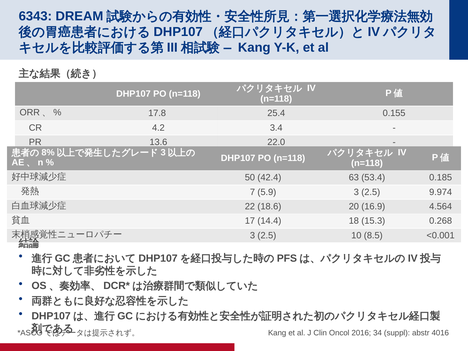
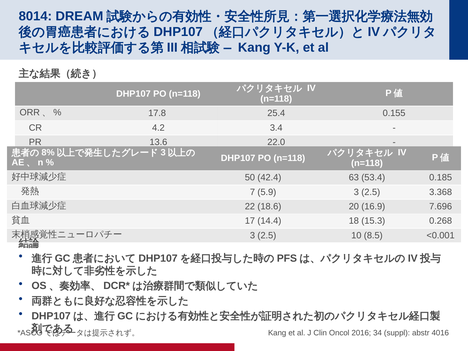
6343: 6343 -> 8014 (35, 16)
9.974: 9.974 -> 3.368 (441, 192)
4.564: 4.564 -> 7.696 (441, 206)
